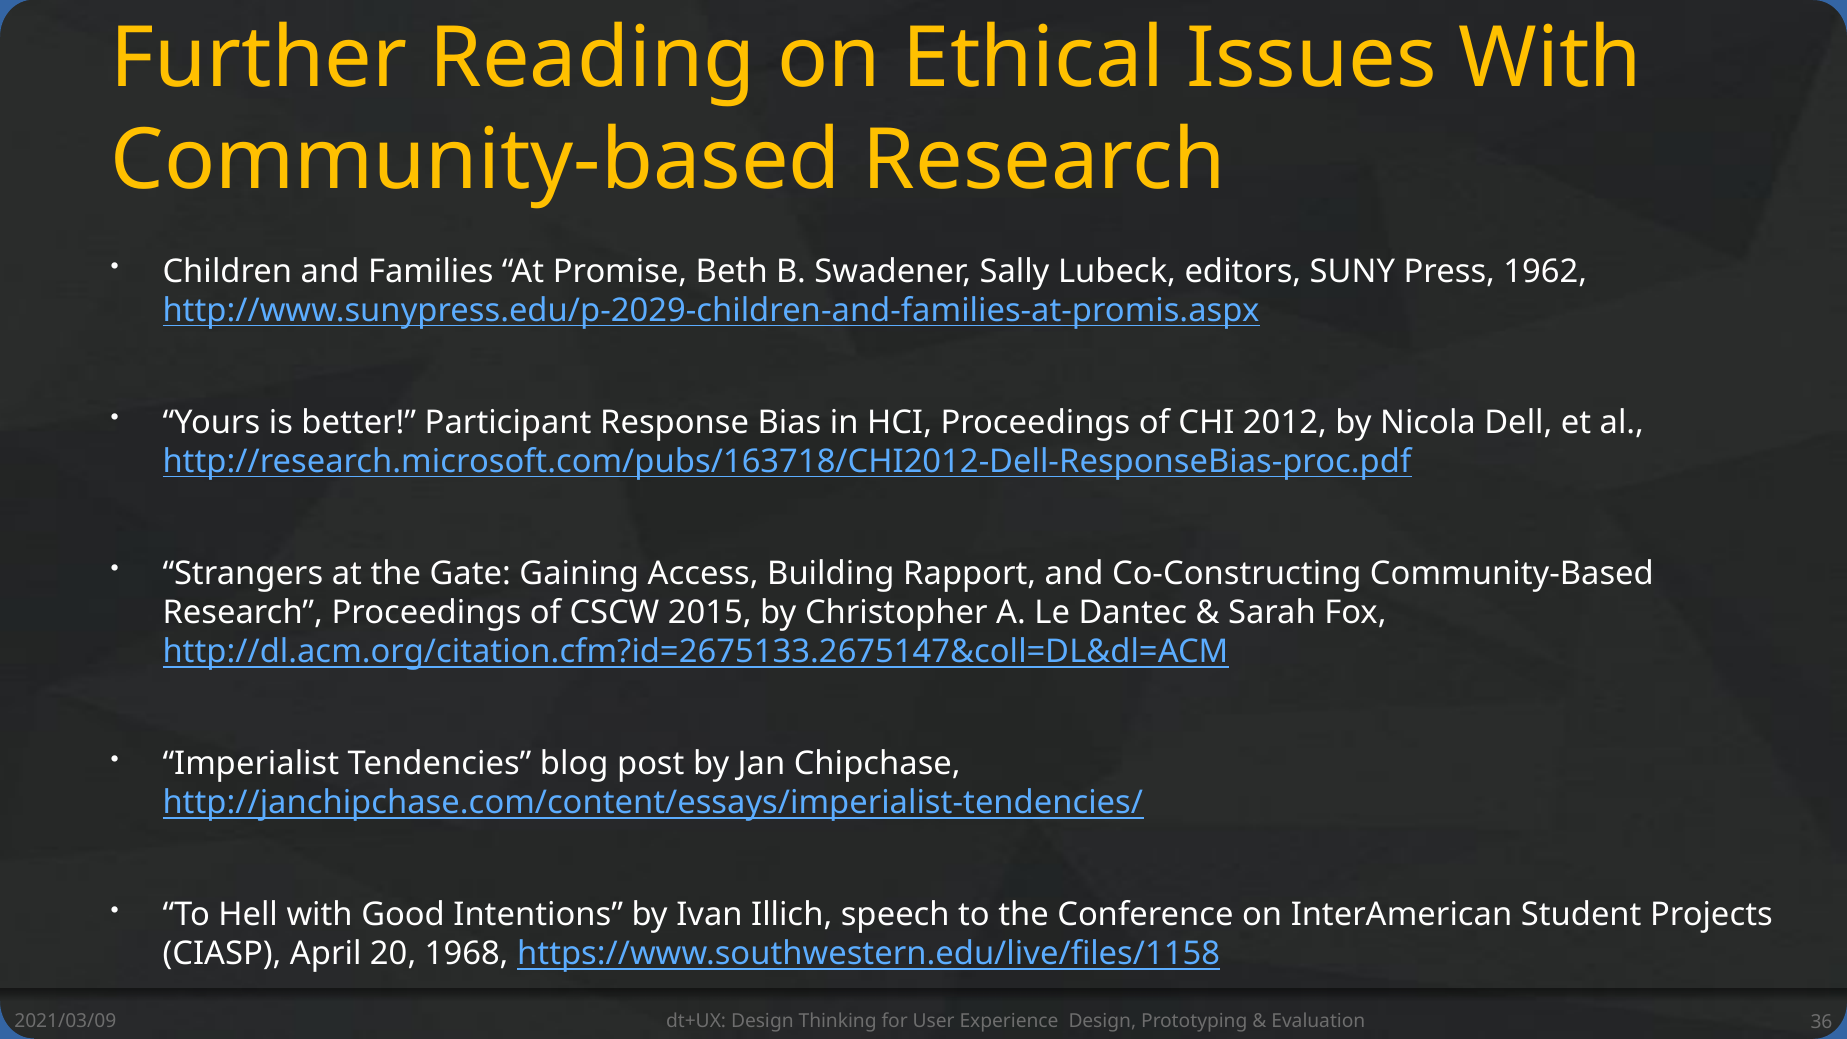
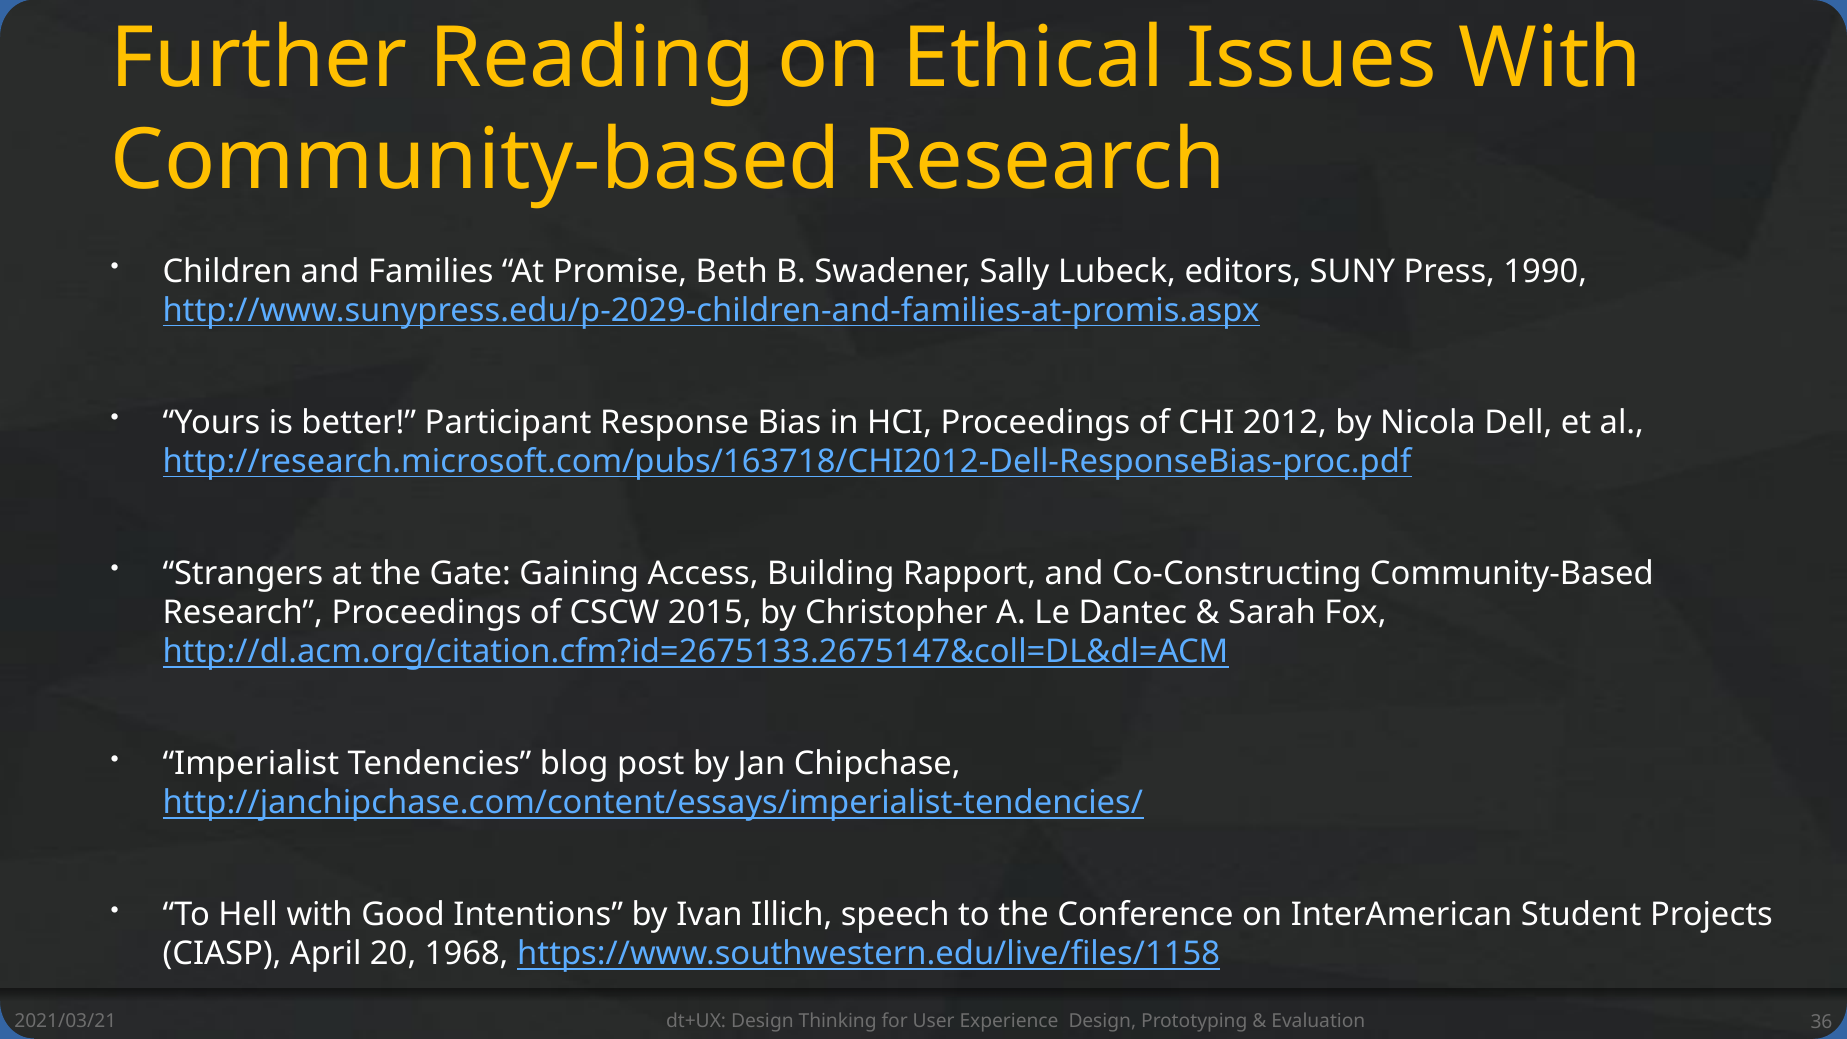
1962: 1962 -> 1990 (1545, 271)
2021/03/09: 2021/03/09 -> 2021/03/21 (65, 1021)
